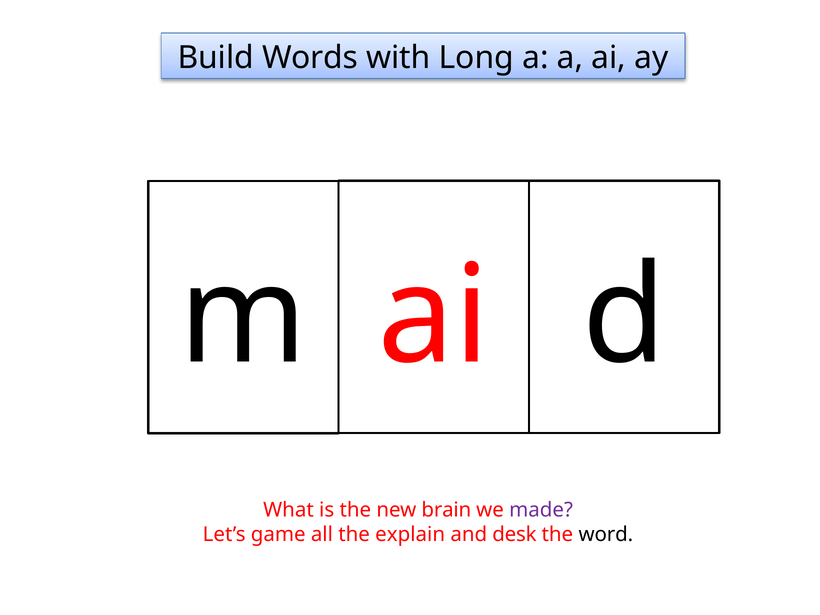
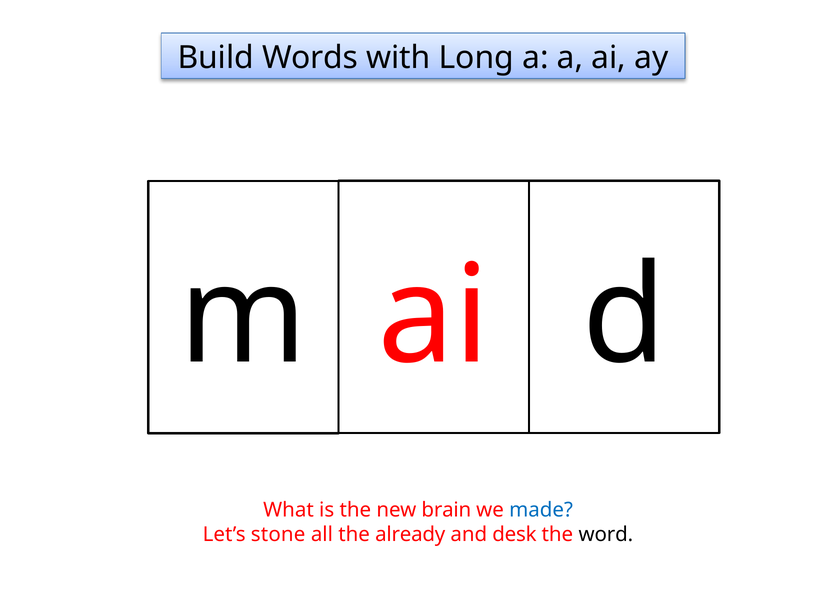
made colour: purple -> blue (541, 510)
game: game -> stone (278, 535)
explain: explain -> already (410, 535)
